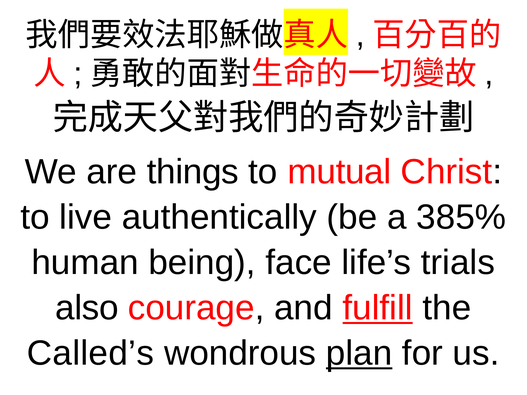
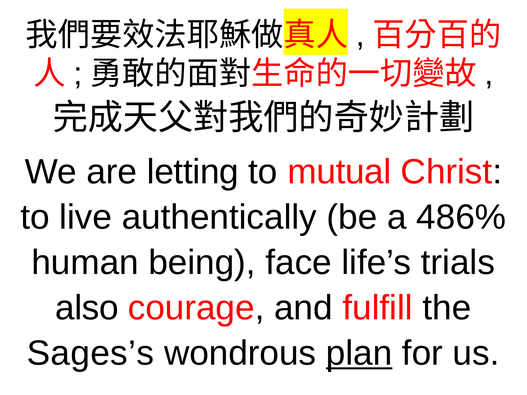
things: things -> letting (193, 172)
385%: 385% -> 486% (461, 217)
fulfill underline: present -> none (378, 308)
Called’s: Called’s -> Sages’s (90, 354)
